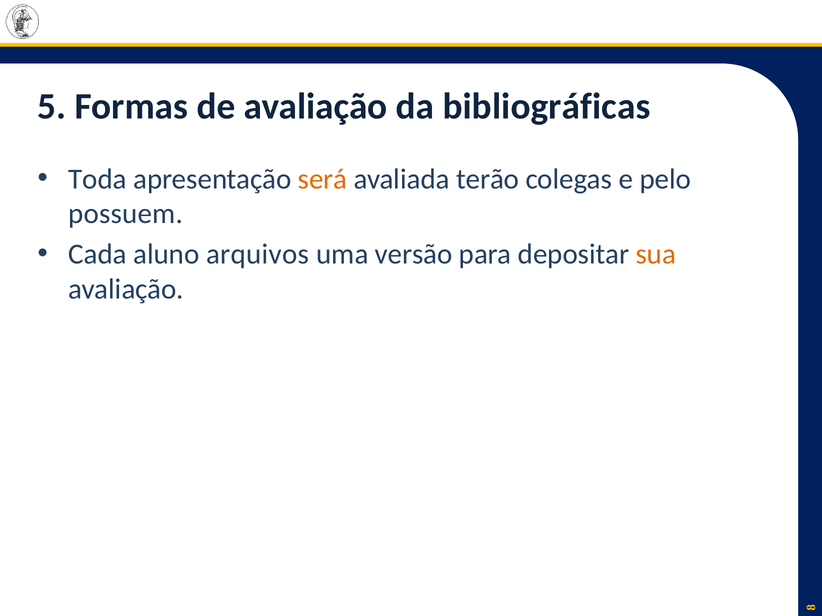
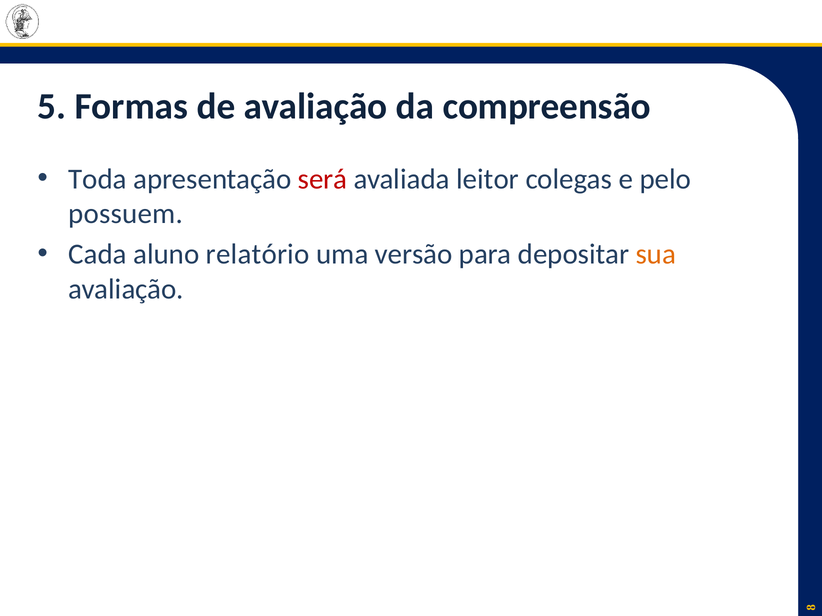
bibliográficas: bibliográficas -> compreensão (547, 106)
será colour: orange -> red (323, 179)
terão: terão -> leitor (488, 179)
arquivos: arquivos -> relatório (258, 255)
